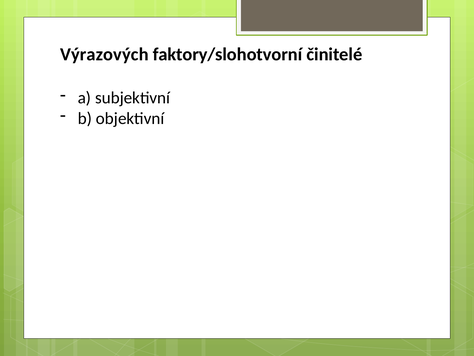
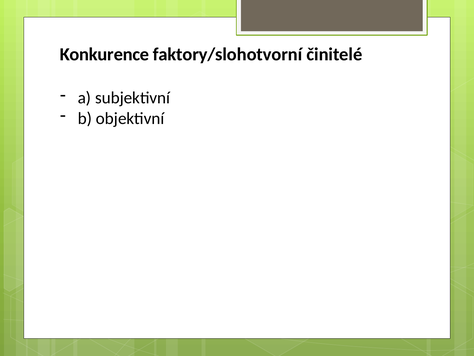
Výrazových: Výrazových -> Konkurence (104, 54)
